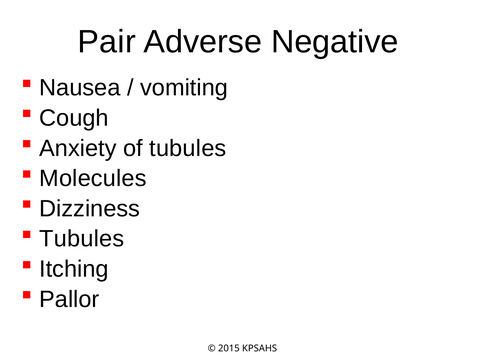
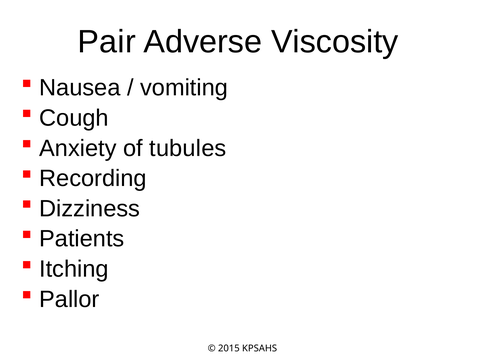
Negative: Negative -> Viscosity (335, 42)
Molecules: Molecules -> Recording (93, 178)
Tubules: Tubules -> Patients (82, 239)
